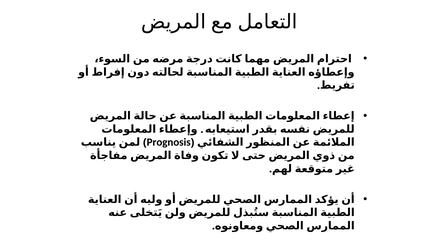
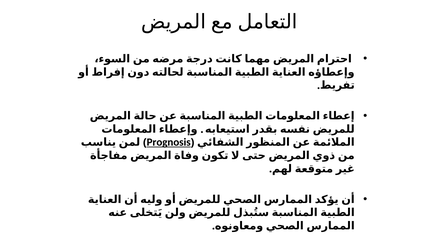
Prognosis underline: none -> present (169, 142)
